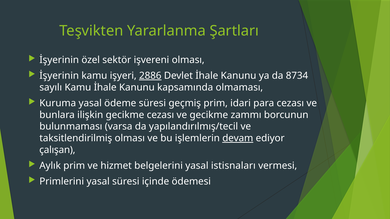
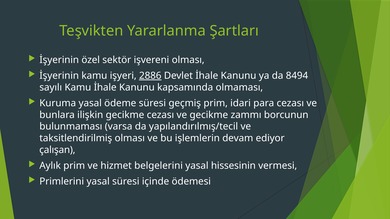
8734: 8734 -> 8494 (297, 76)
devam underline: present -> none (238, 138)
istisnaları: istisnaları -> hissesinin (233, 166)
